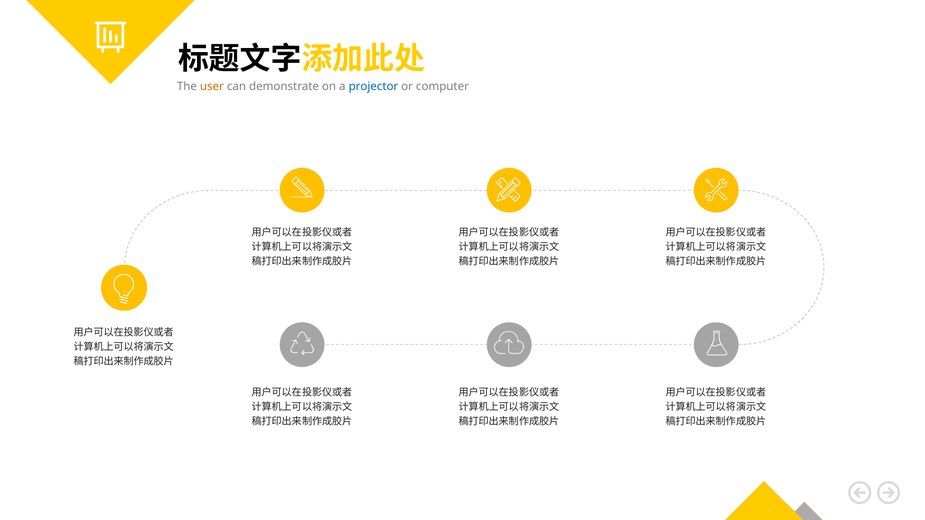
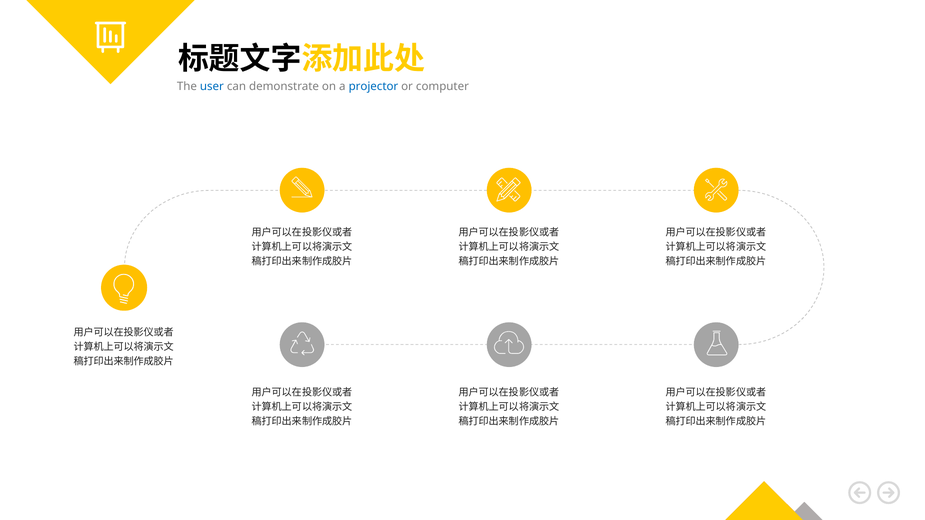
user colour: orange -> blue (212, 86)
